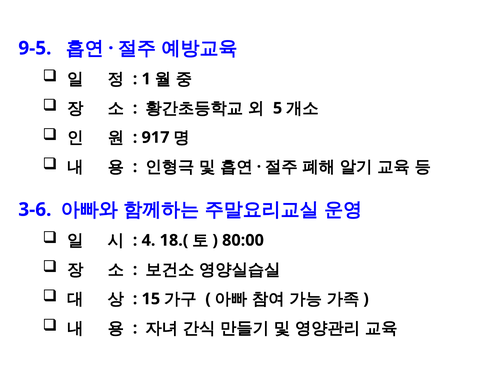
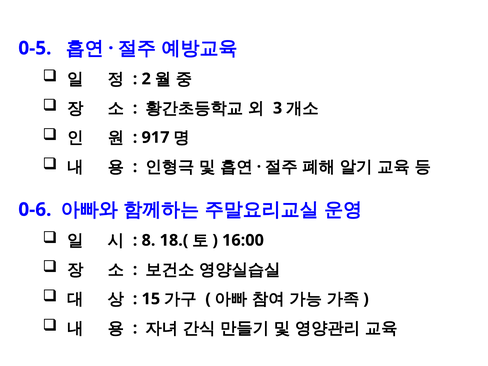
9-5: 9-5 -> 0-5 (35, 48)
1: 1 -> 2 (146, 79)
5: 5 -> 3 (278, 108)
3-6: 3-6 -> 0-6 (35, 210)
4: 4 -> 8 (148, 240)
80:00: 80:00 -> 16:00 (243, 240)
